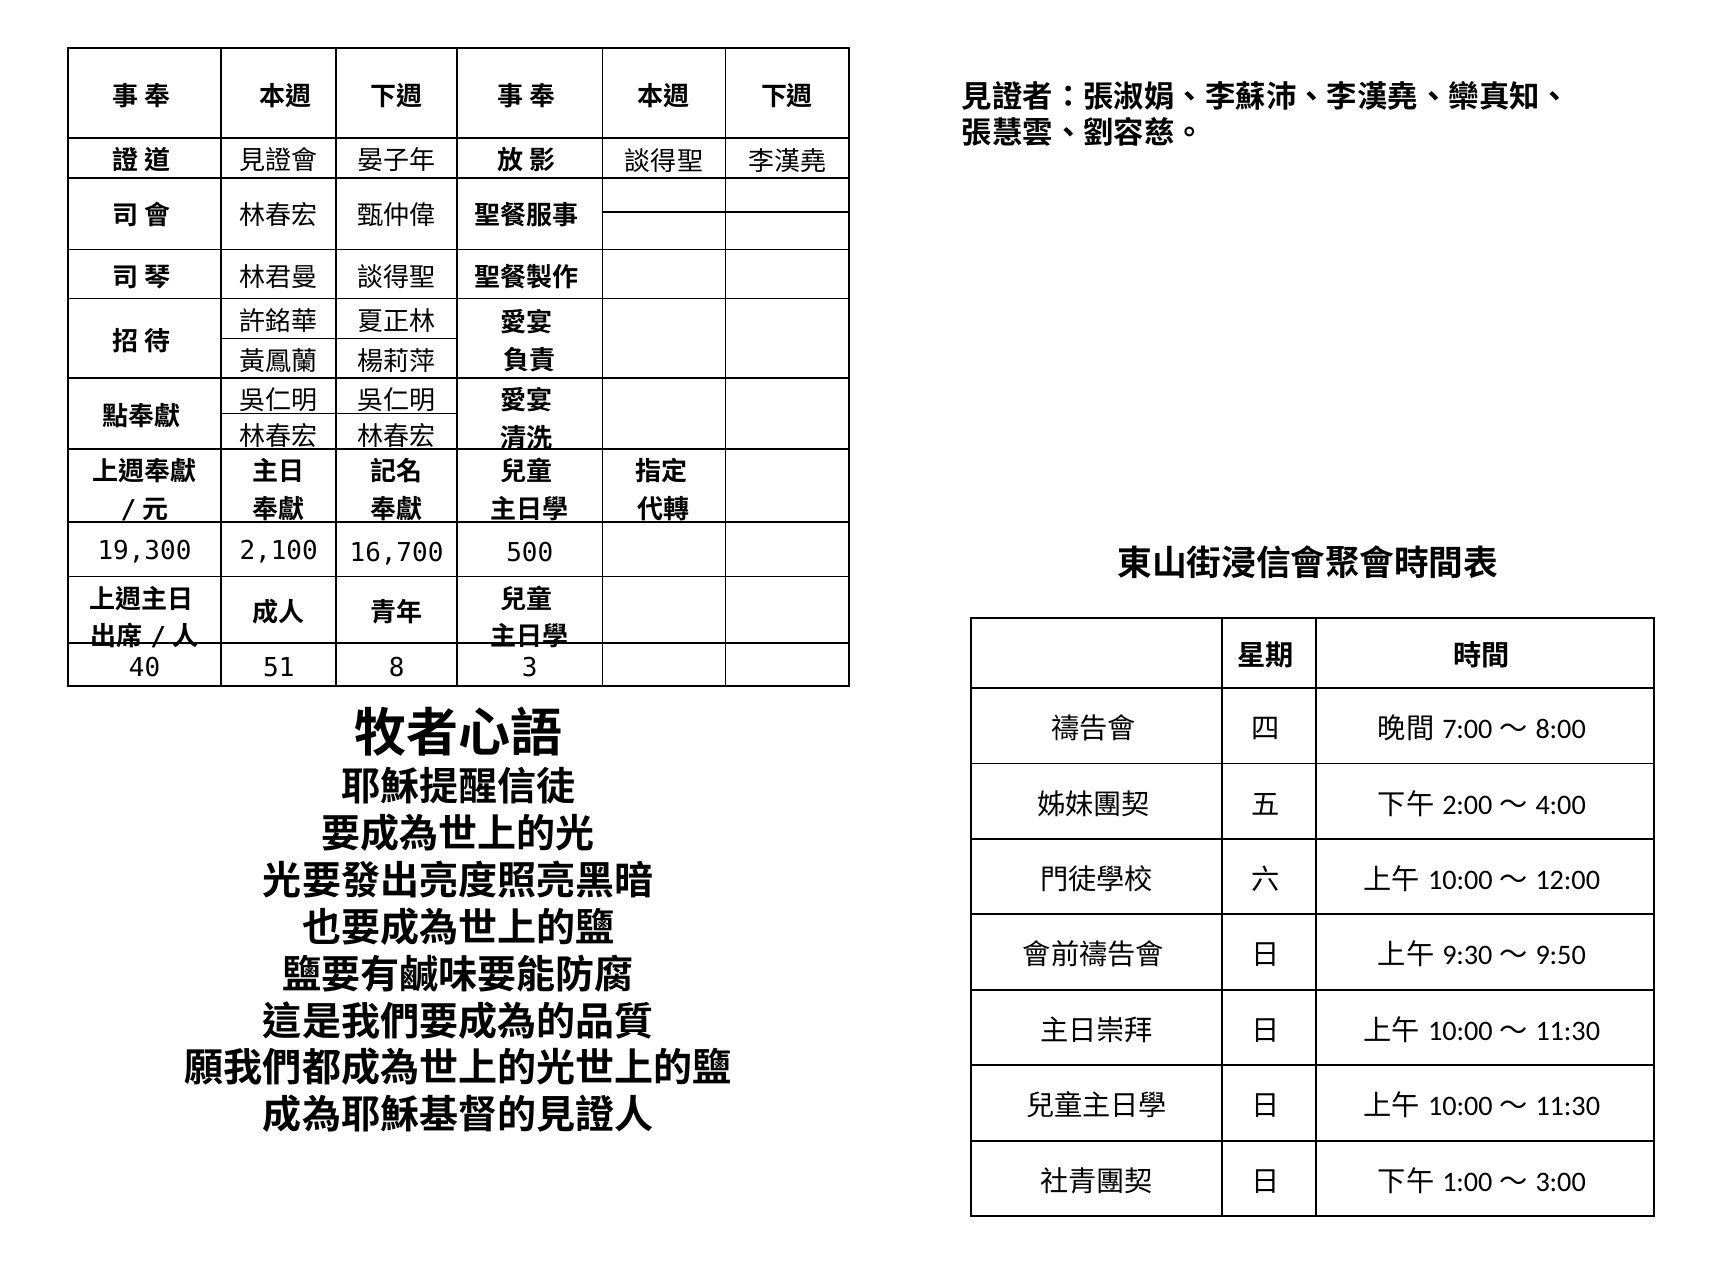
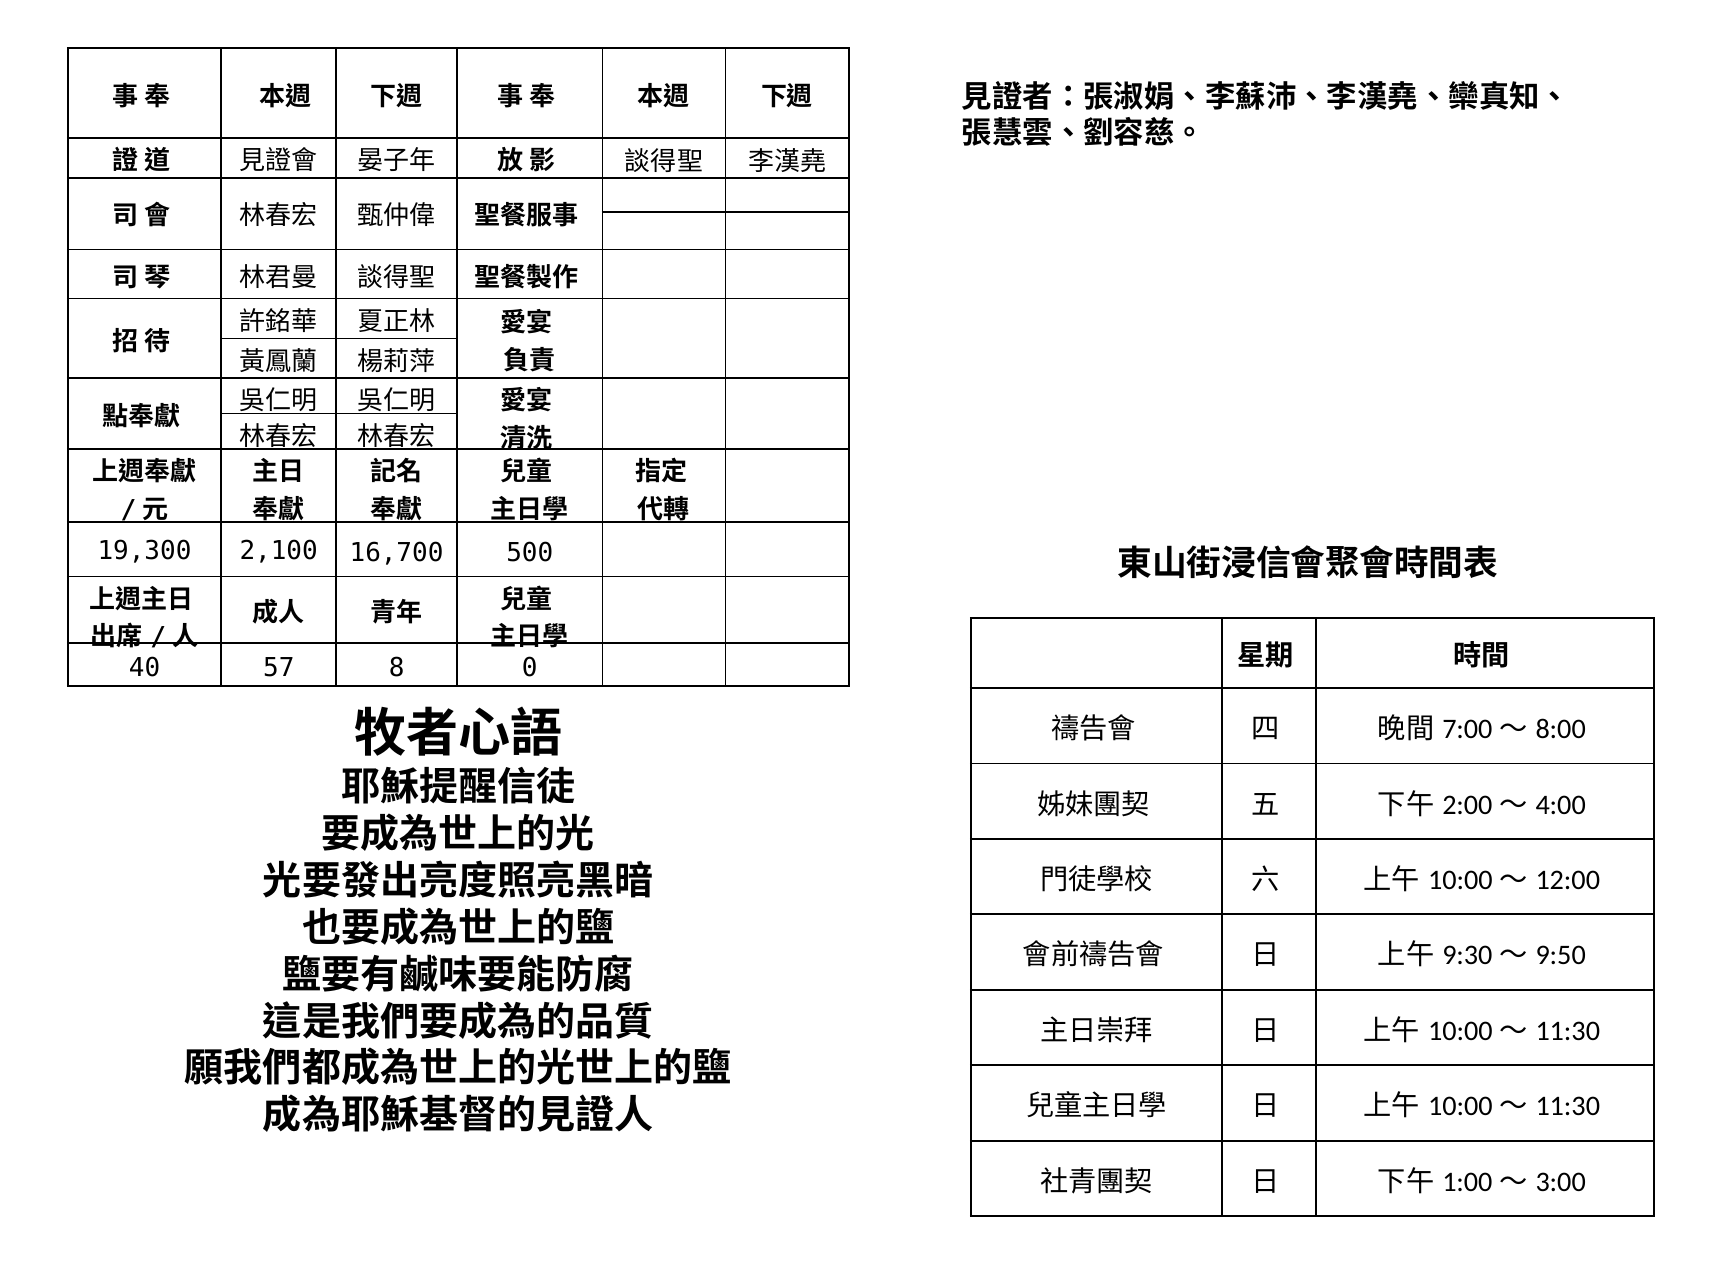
51: 51 -> 57 (279, 668)
3: 3 -> 0 (530, 668)
